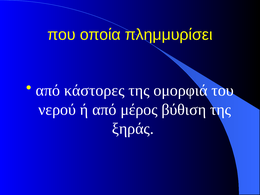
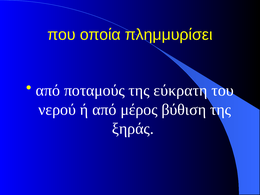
κάστορες: κάστορες -> ποταμούς (94, 91)
ομορφιά: ομορφιά -> εύκρατη (180, 91)
